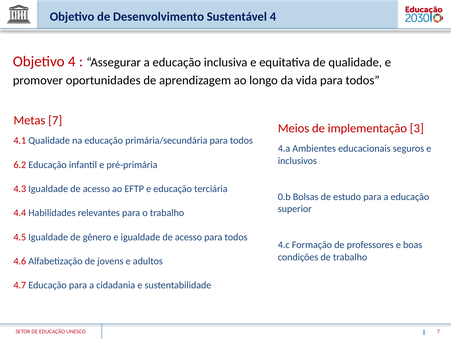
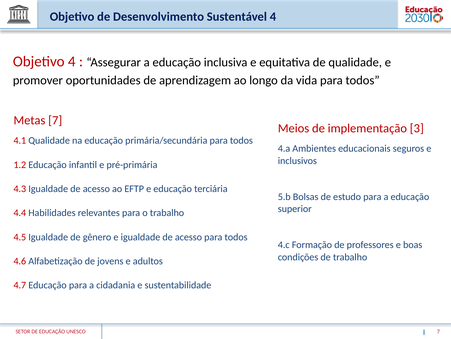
6.2: 6.2 -> 1.2 (20, 164)
0.b: 0.b -> 5.b (284, 196)
